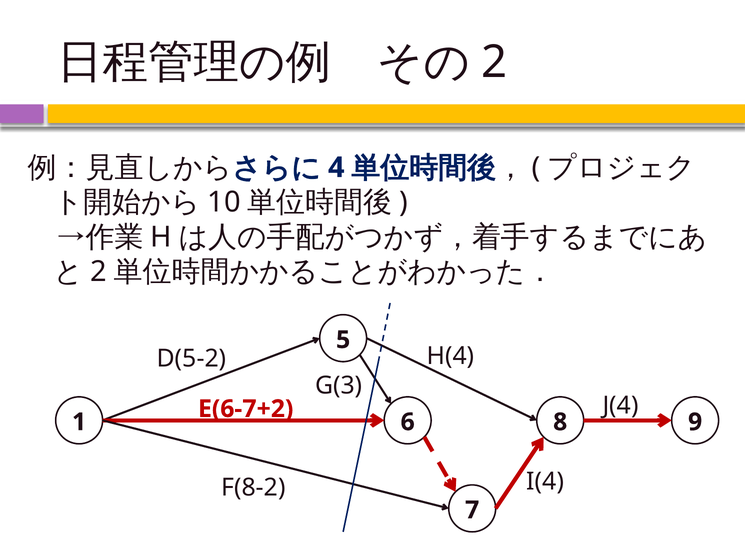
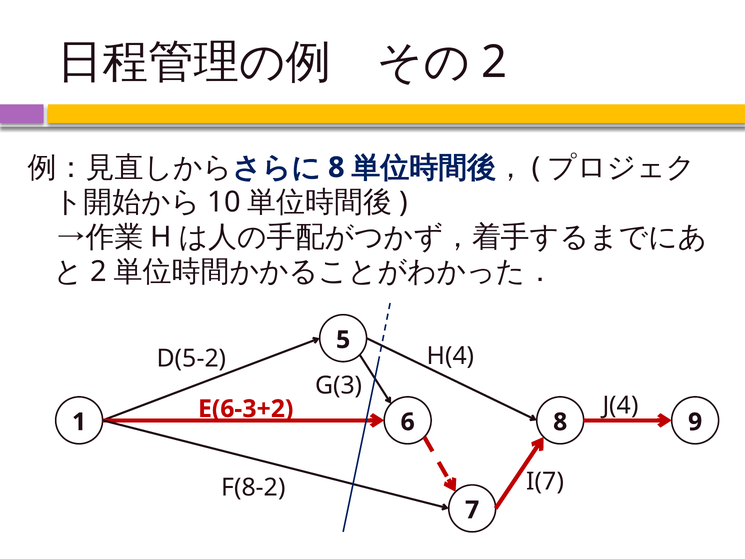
4: 4 -> 8 (336, 167)
E(6-7+2: E(6-7+2 -> E(6-3+2 (246, 409)
I(4: I(4 -> I(7 (545, 482)
